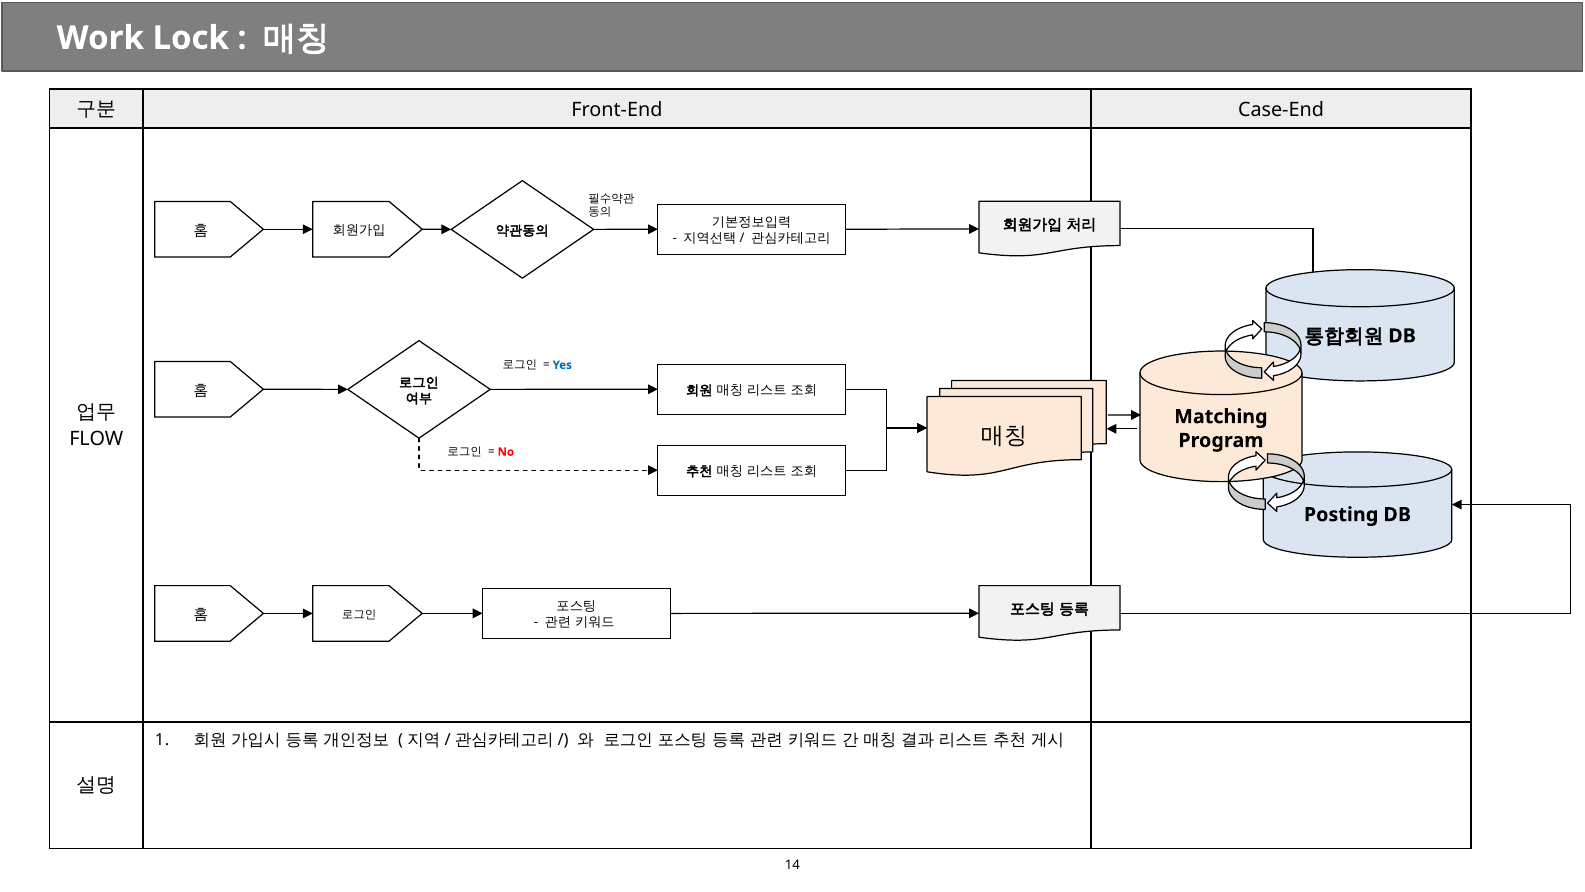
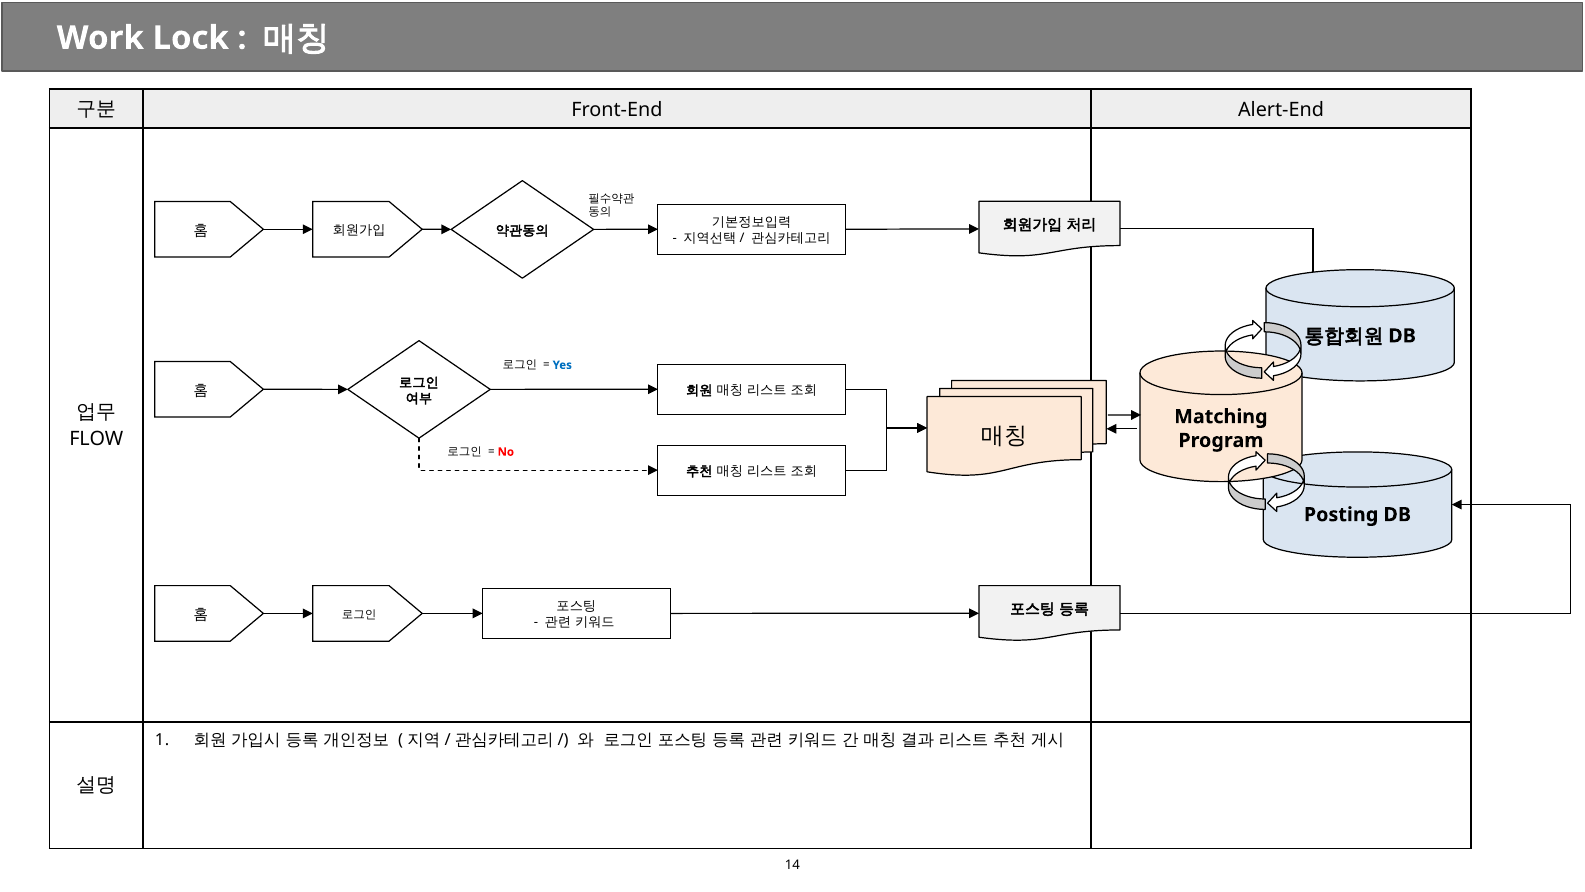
Case-End: Case-End -> Alert-End (1281, 110)
